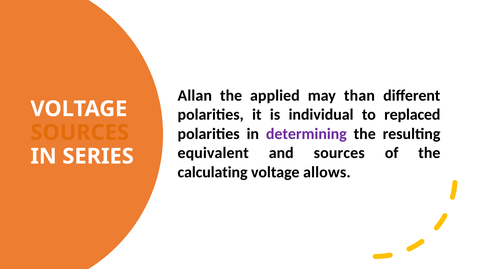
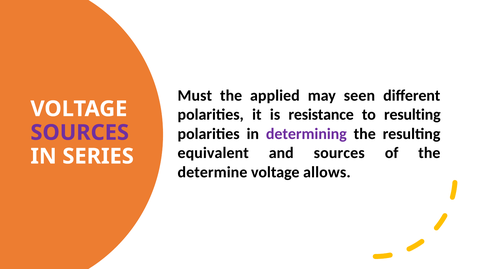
Allan: Allan -> Must (195, 95)
than: than -> seen (359, 95)
individual: individual -> resistance (321, 114)
to replaced: replaced -> resulting (412, 114)
SOURCES colour: orange -> purple (80, 132)
calculating: calculating -> determine (212, 172)
